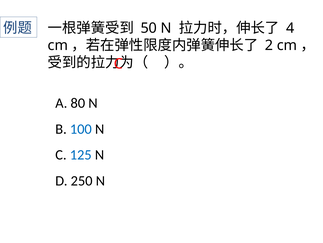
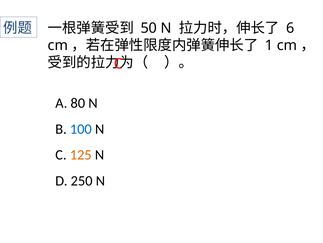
4: 4 -> 6 (290, 28)
2: 2 -> 1 (269, 45)
125 colour: blue -> orange (81, 154)
